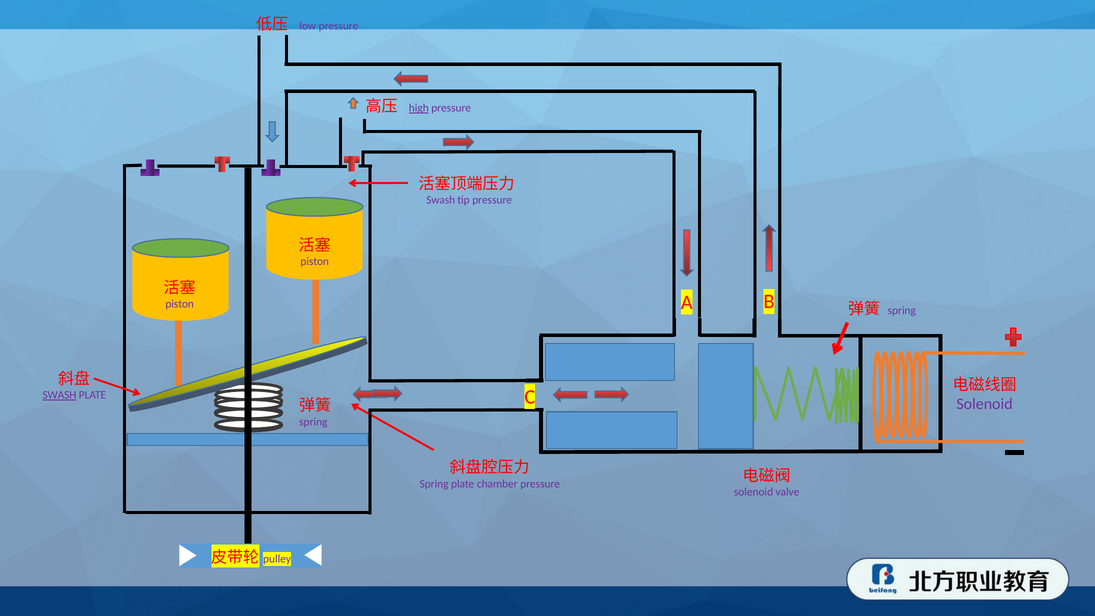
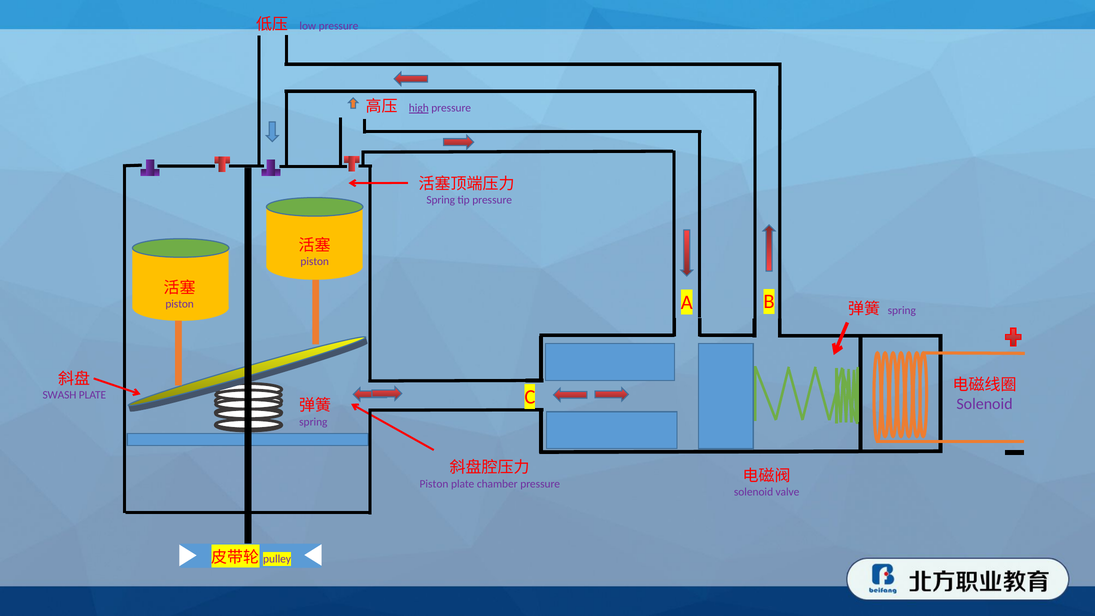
Swash: Swash -> Spring (441, 200)
SWASH underline: present -> none (59, 395)
Spring: Spring -> Piston (434, 484)
